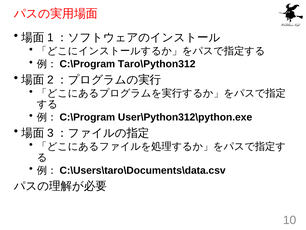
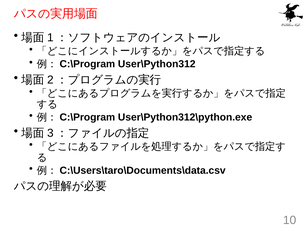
Taro\Python312: Taro\Python312 -> User\Python312 (157, 64)
